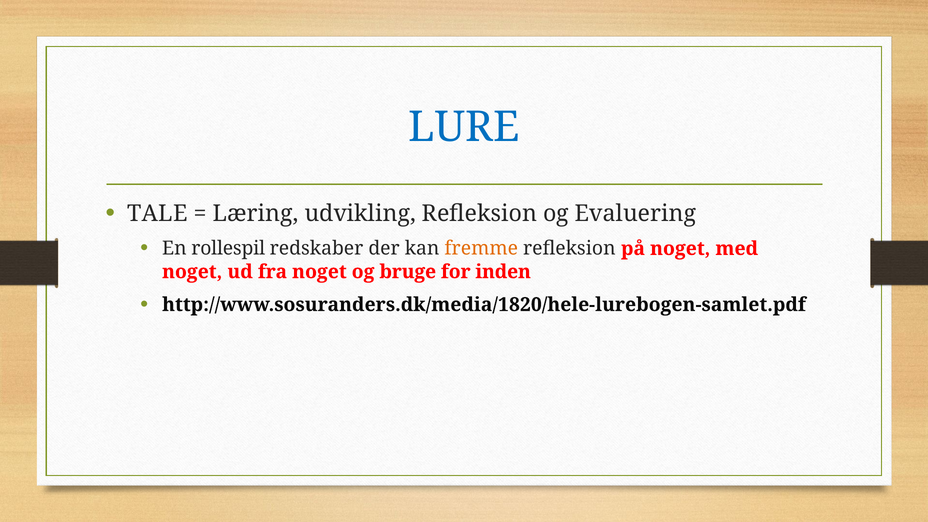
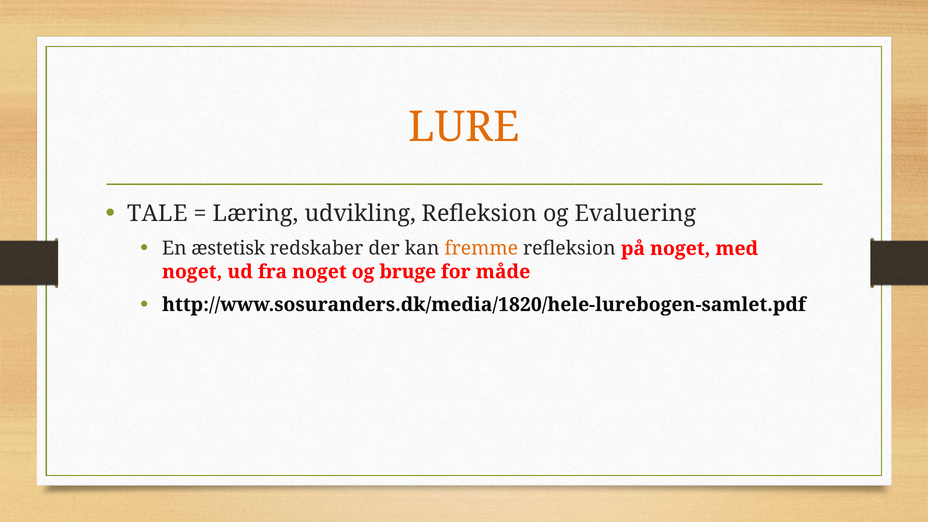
LURE colour: blue -> orange (464, 127)
rollespil: rollespil -> æstetisk (228, 249)
inden: inden -> måde (503, 272)
